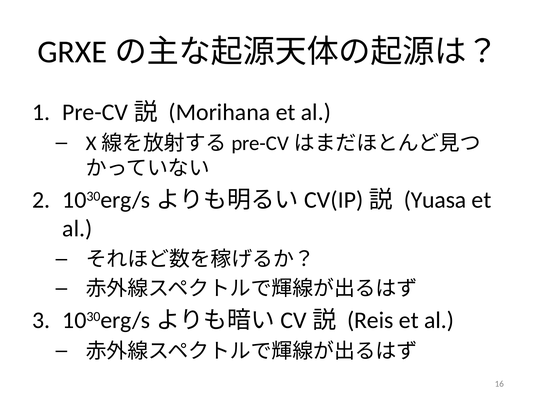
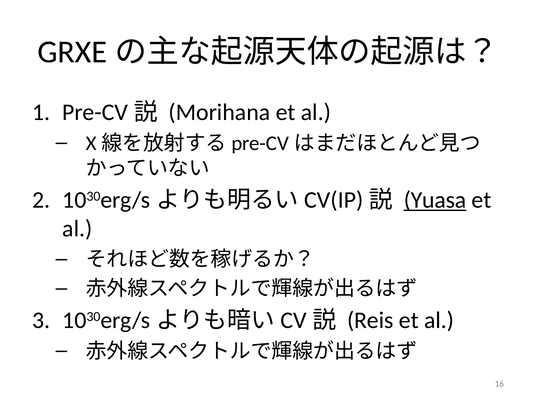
Yuasa underline: none -> present (435, 200)
